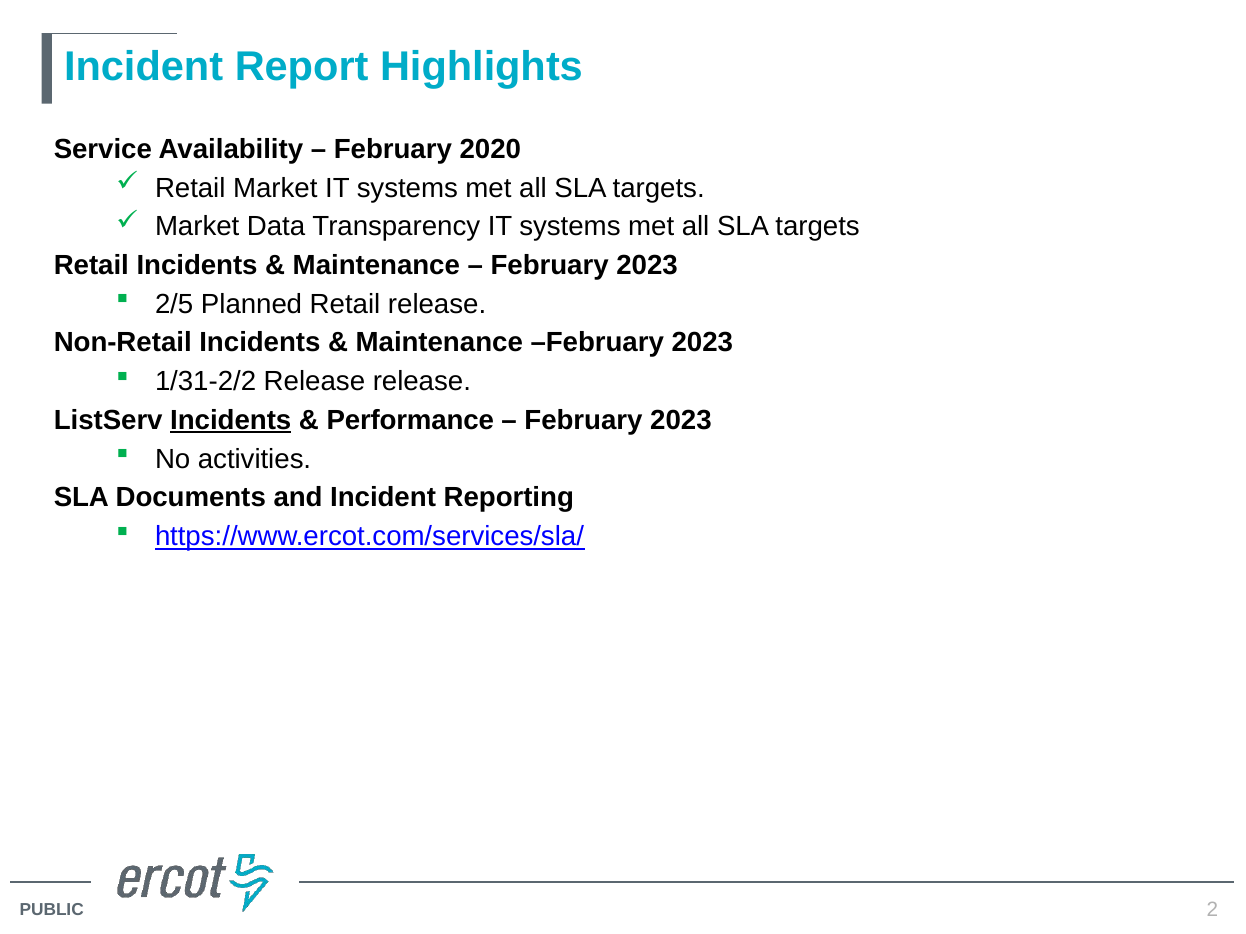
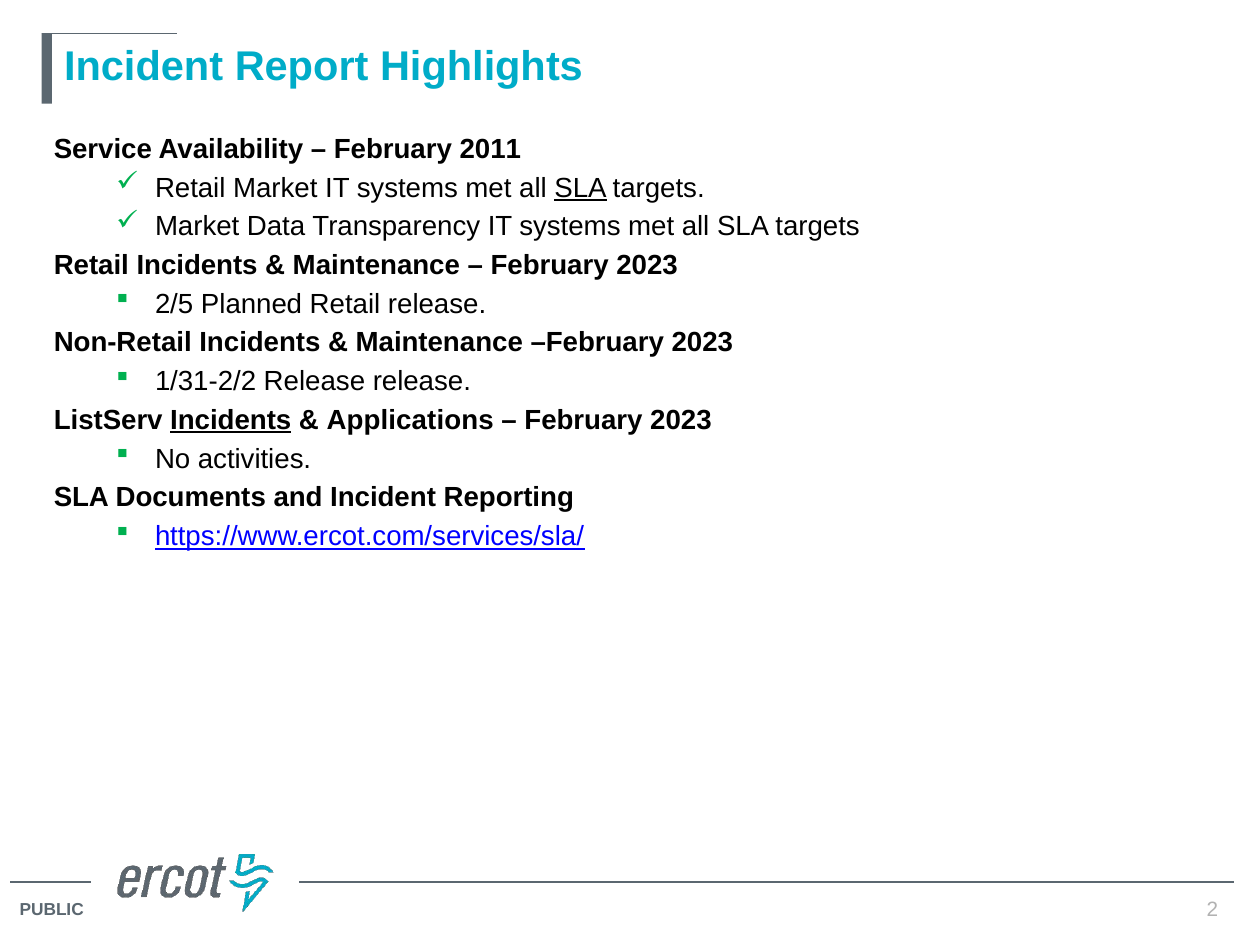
2020: 2020 -> 2011 (490, 149)
SLA underline: none -> present (581, 188)
Performance: Performance -> Applications (410, 421)
